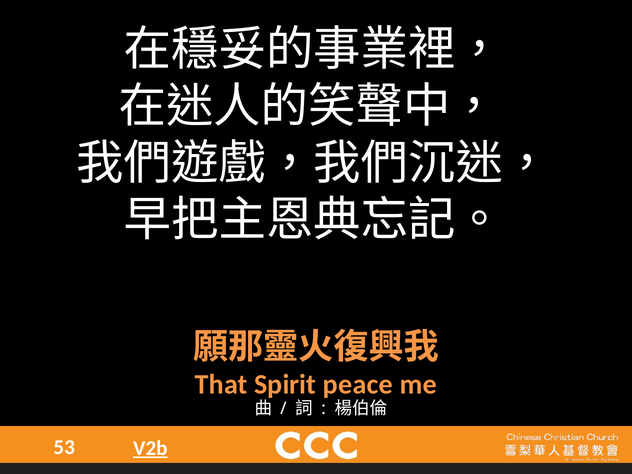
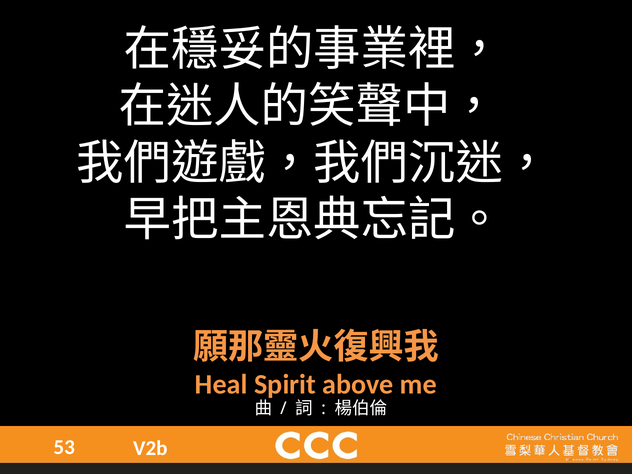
That: That -> Heal (221, 385)
peace: peace -> above (358, 385)
V2b underline: present -> none (150, 448)
